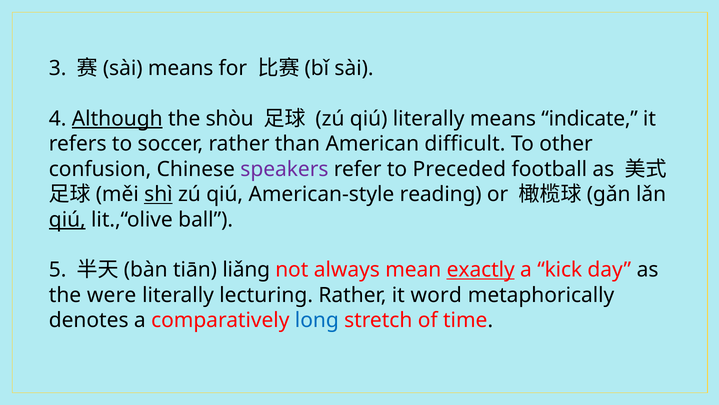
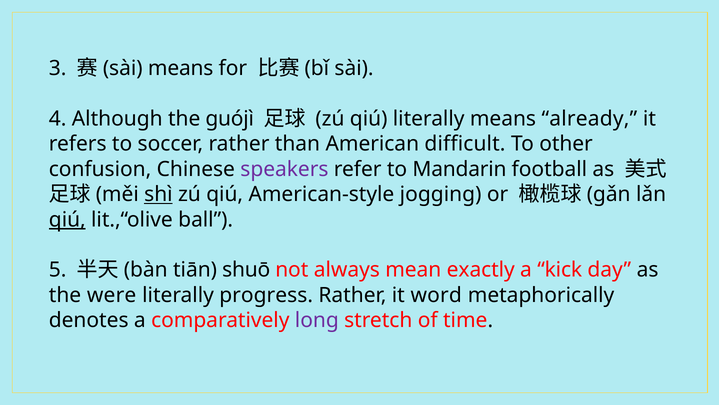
Although underline: present -> none (117, 119)
shòu: shòu -> guójì (230, 119)
indicate: indicate -> already (589, 119)
Preceded: Preceded -> Mandarin (459, 169)
reading: reading -> jogging (441, 194)
liǎng: liǎng -> shuō (246, 270)
exactly underline: present -> none (481, 270)
lecturing: lecturing -> progress (266, 295)
long colour: blue -> purple (317, 320)
